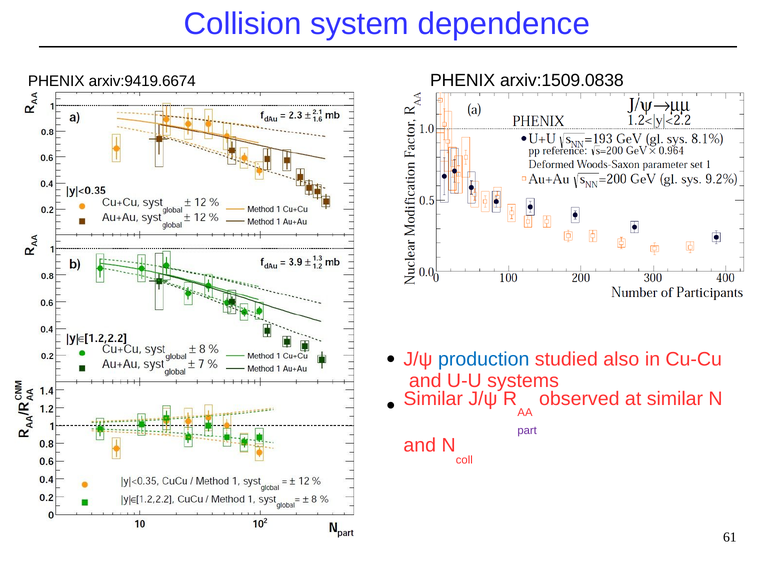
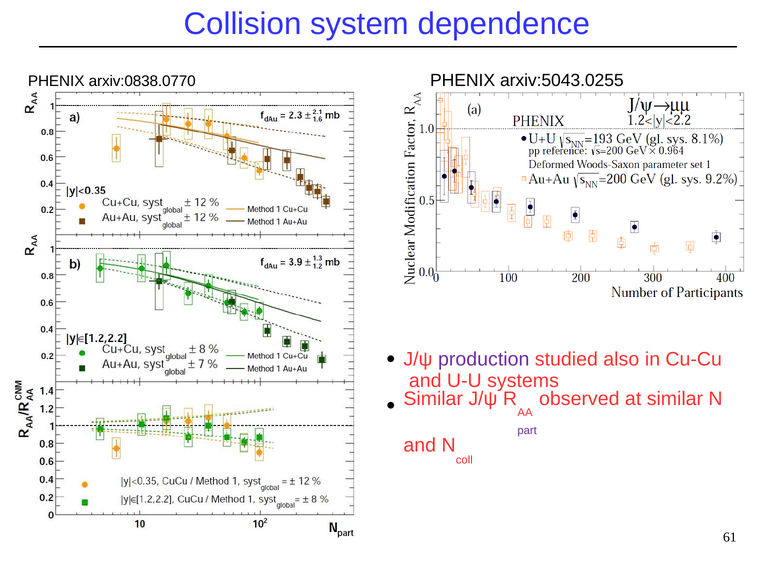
arxiv:9419.6674: arxiv:9419.6674 -> arxiv:0838.0770 (142, 81)
arxiv:1509.0838: arxiv:1509.0838 -> arxiv:5043.0255 (562, 81)
production colour: blue -> purple (484, 360)
